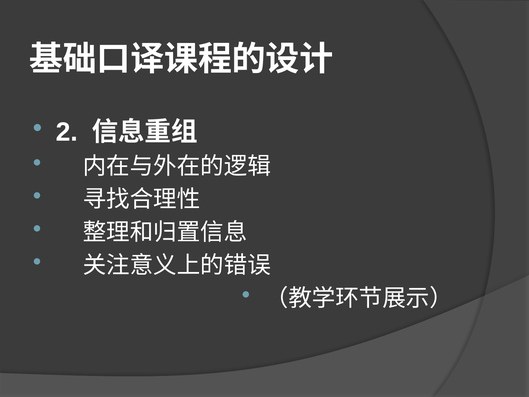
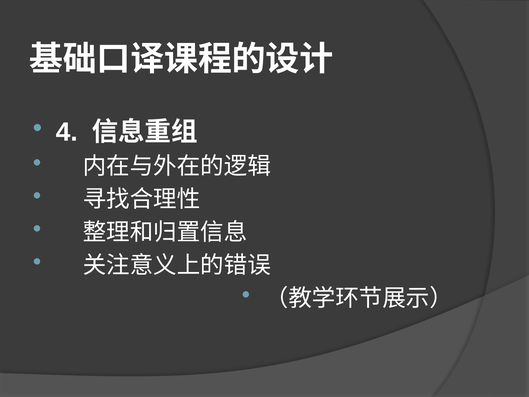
2: 2 -> 4 (67, 132)
